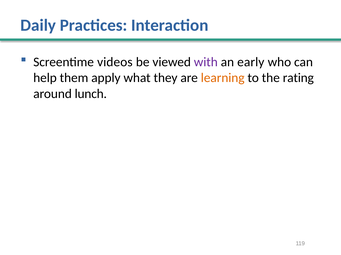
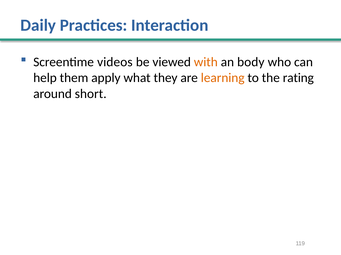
with colour: purple -> orange (206, 62)
early: early -> body (251, 62)
lunch: lunch -> short (91, 94)
